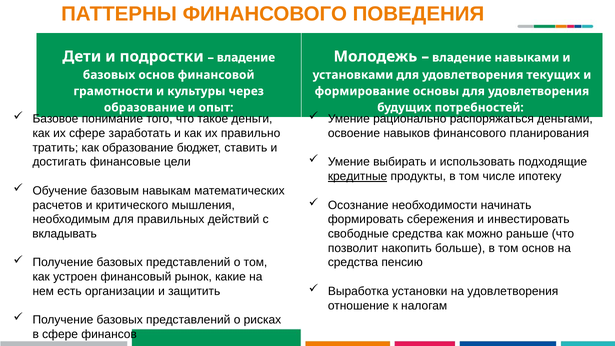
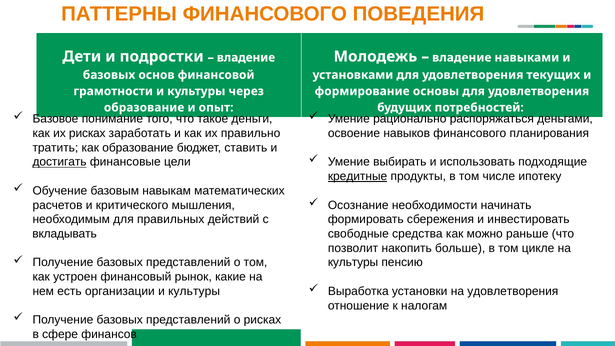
их сфере: сфере -> рисках (87, 133)
достигать underline: none -> present (60, 162)
том основ: основ -> цикле (538, 248)
средства: средства -> культуры (353, 262)
организации и защитить: защитить -> культуры (194, 291)
